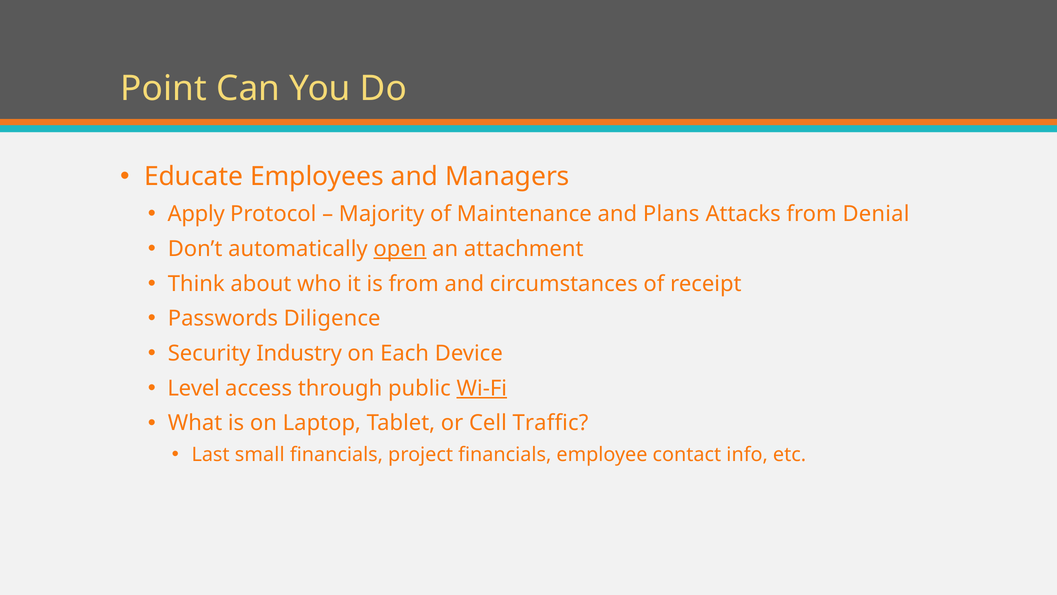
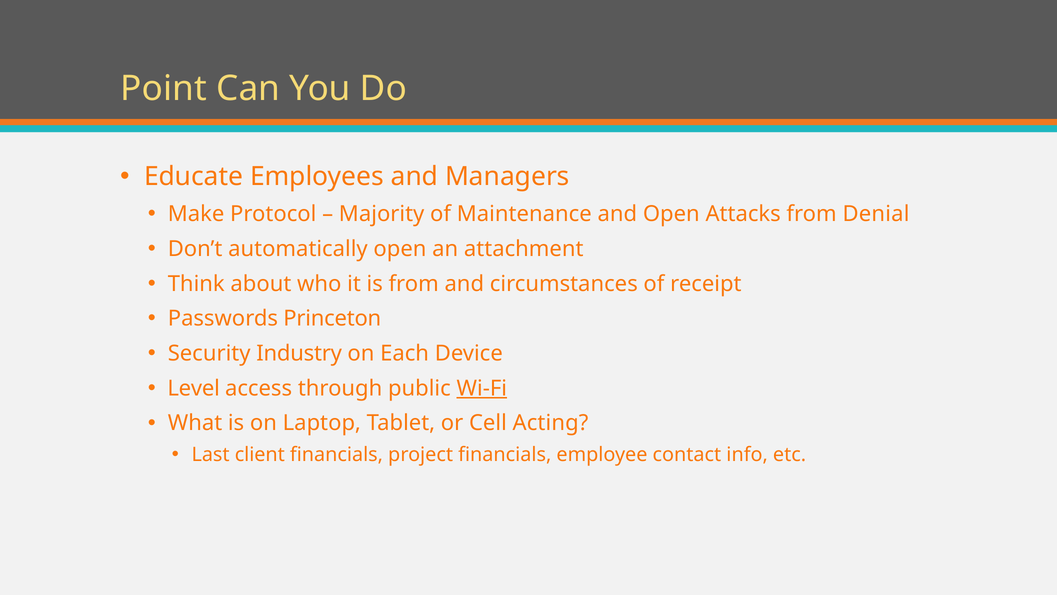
Apply: Apply -> Make (196, 214)
and Plans: Plans -> Open (671, 214)
open underline: present -> none (400, 249)
Diligence: Diligence -> Princeton (332, 318)
Traffic: Traffic -> Acting (550, 423)
small: small -> client (260, 454)
